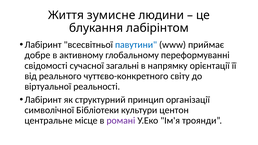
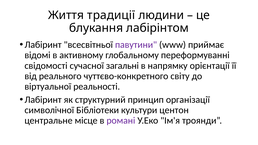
зумисне: зумисне -> традиції (111, 15)
павутини colour: blue -> purple (136, 45)
добре: добре -> відомі (37, 55)
